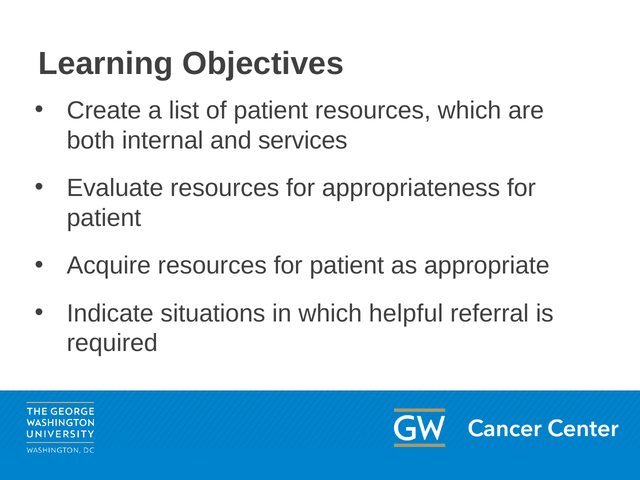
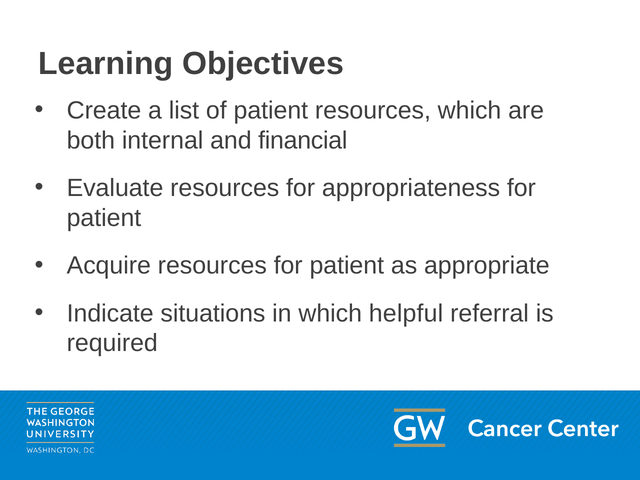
services: services -> financial (303, 140)
